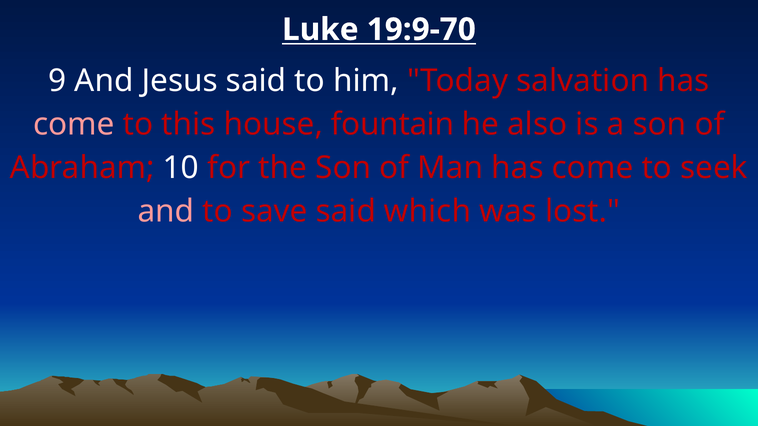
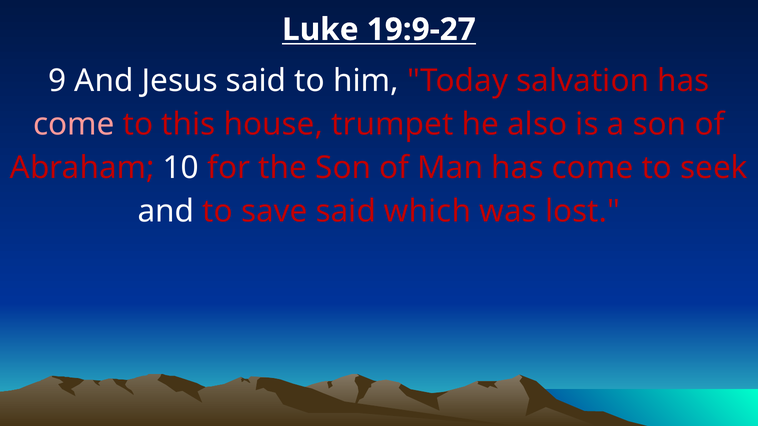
19:9-70: 19:9-70 -> 19:9-27 (421, 30)
fountain: fountain -> trumpet (392, 125)
and colour: pink -> white (166, 212)
